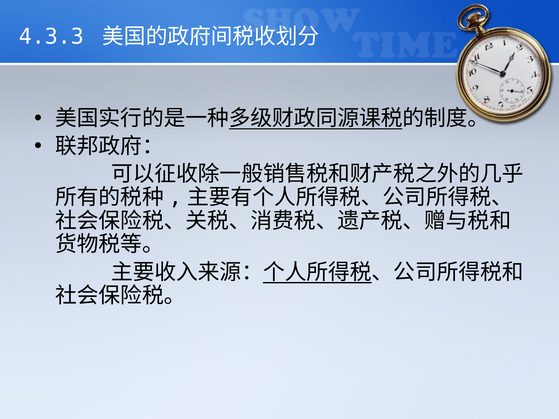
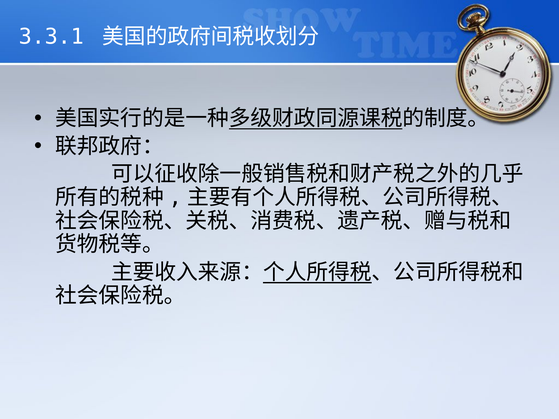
4.3.3: 4.3.3 -> 3.3.1 (51, 37)
